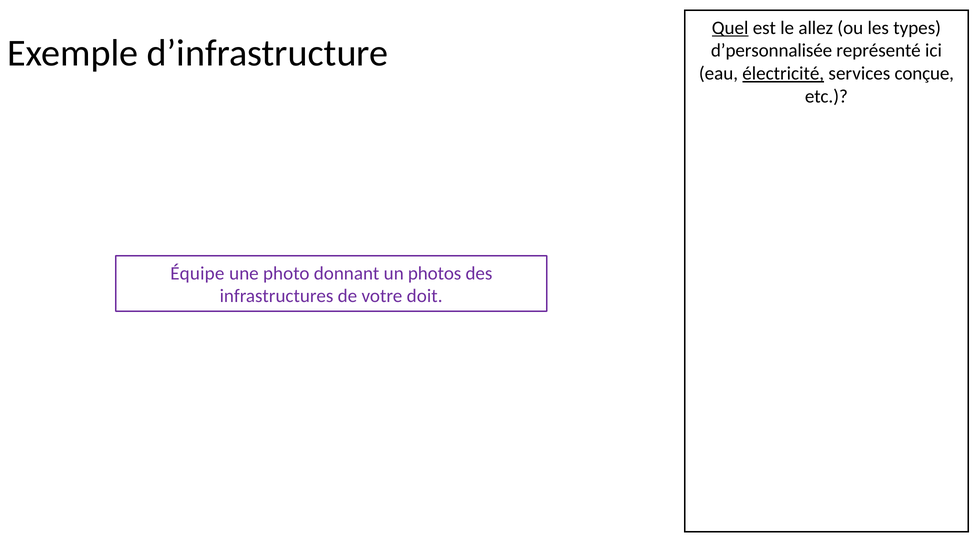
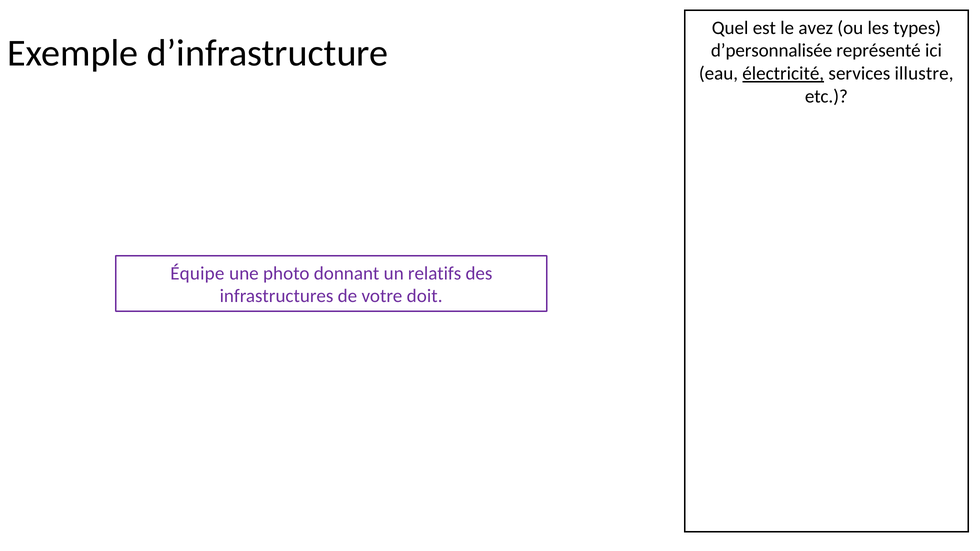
Quel underline: present -> none (730, 28)
allez: allez -> avez (816, 28)
conçue: conçue -> illustre (924, 74)
photos: photos -> relatifs (435, 273)
